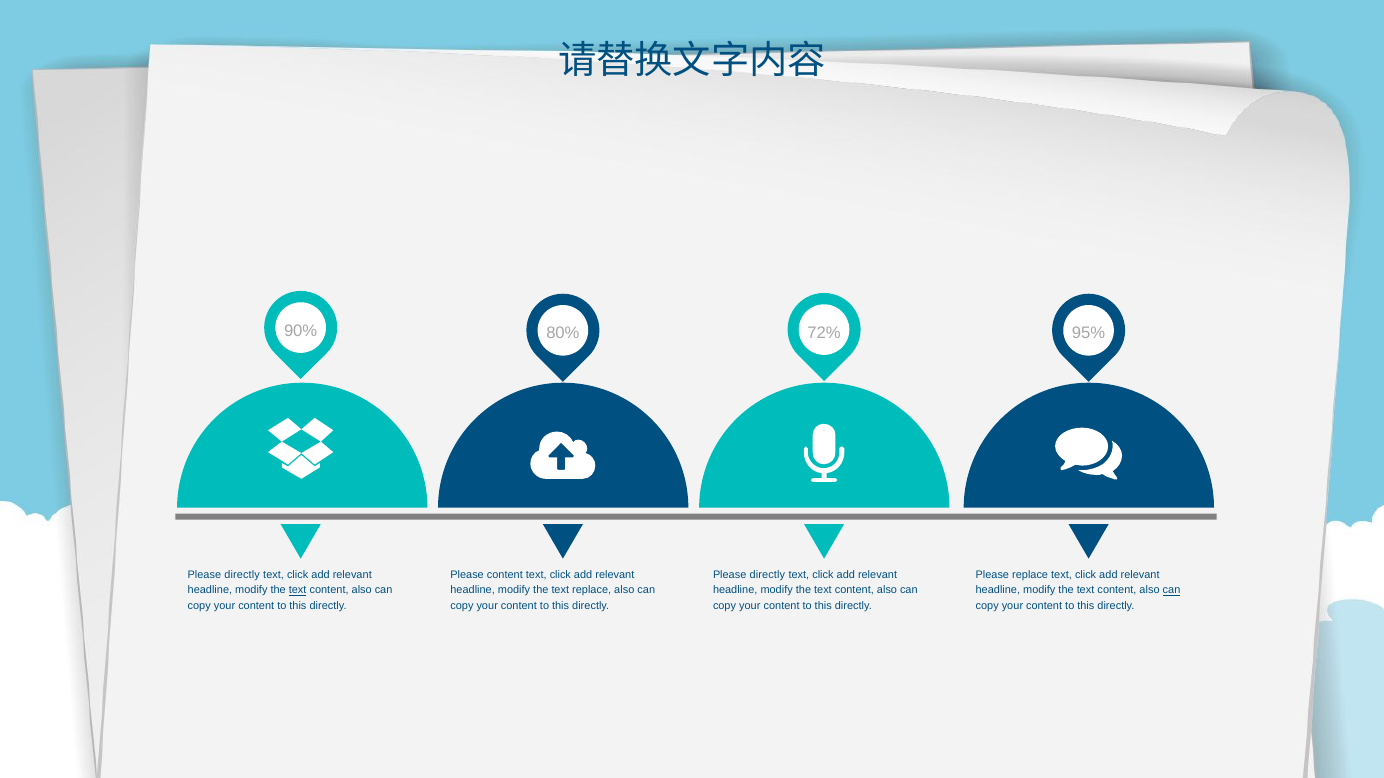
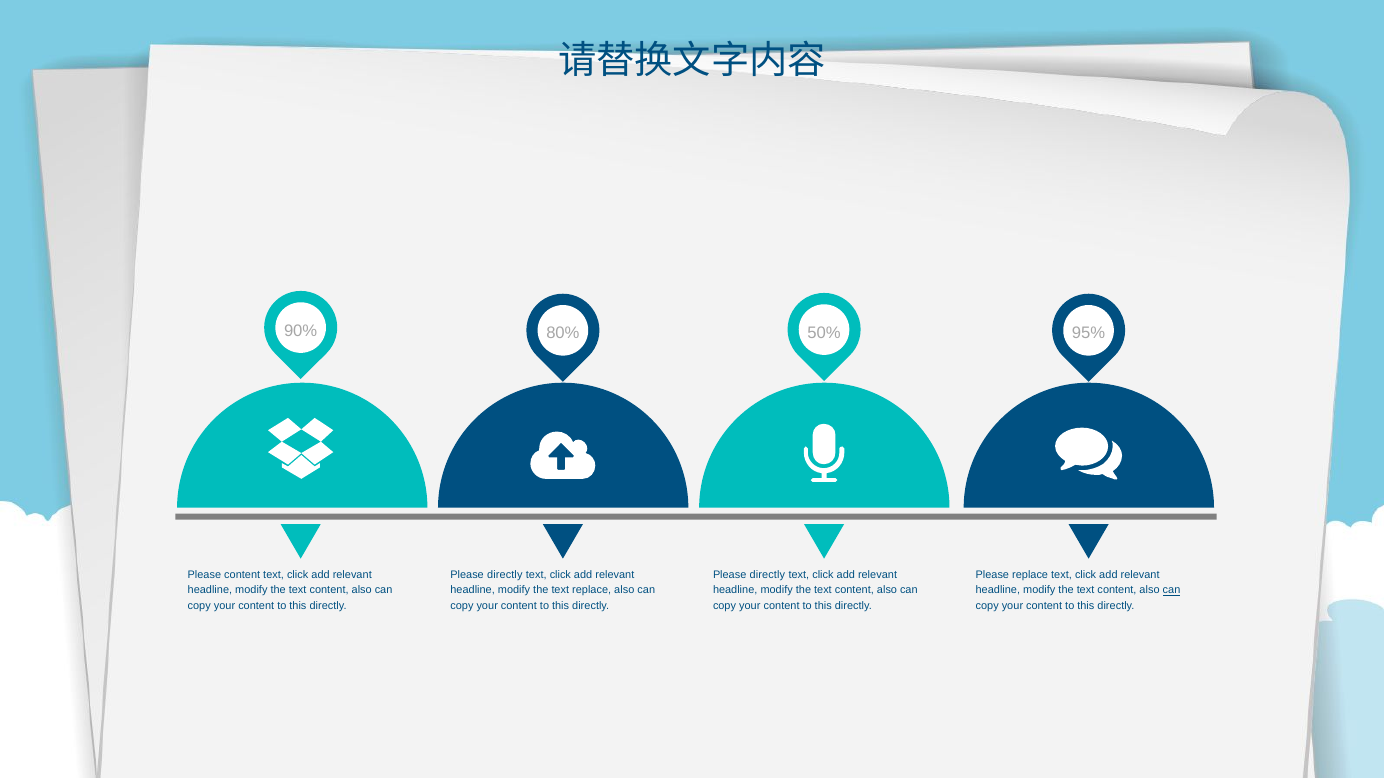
72%: 72% -> 50% (824, 333)
directly: directly -> content (242, 575)
content: content -> directly (505, 575)
text underline: present -> none (298, 591)
